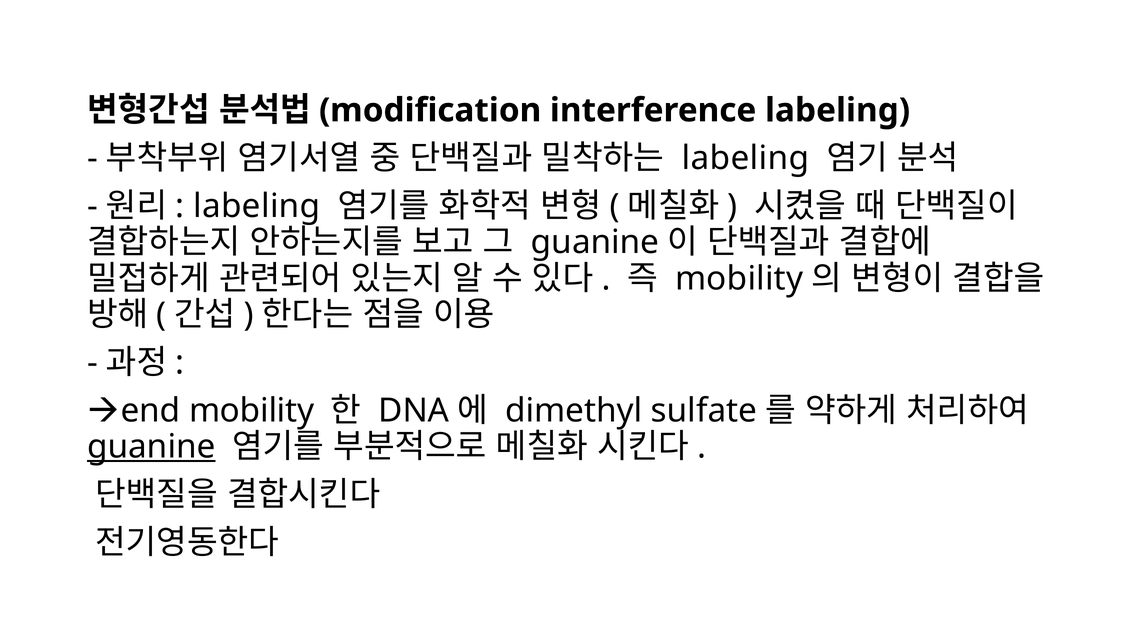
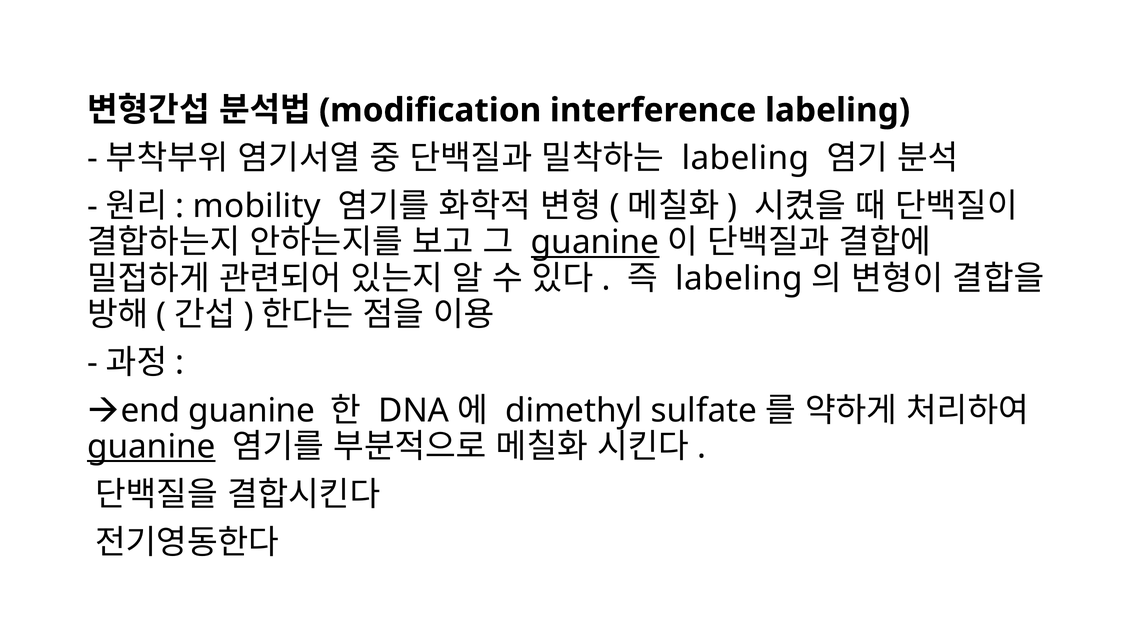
labeling: labeling -> mobility (257, 206)
guanine underline: none -> present (595, 242)
mobility: mobility -> labeling (739, 278)
mobility: mobility -> guanine (252, 410)
